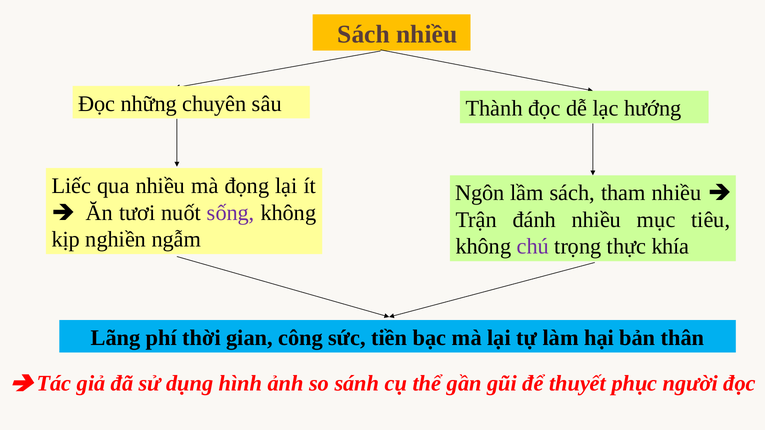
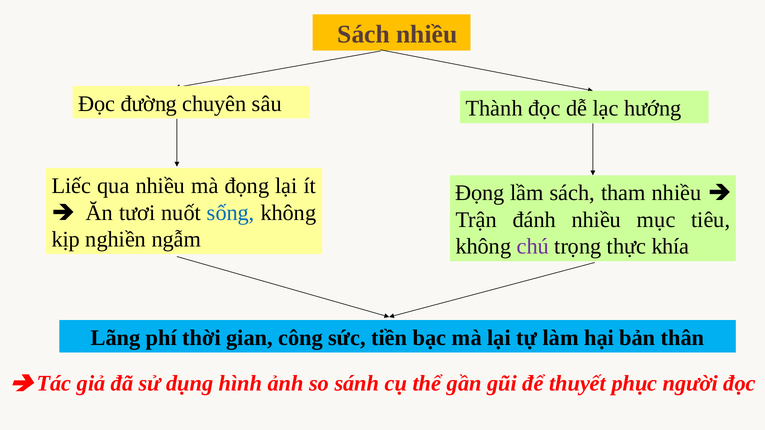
những: những -> đường (149, 104)
Ngôn: Ngôn -> Đọng (480, 193)
sống colour: purple -> blue (231, 213)
